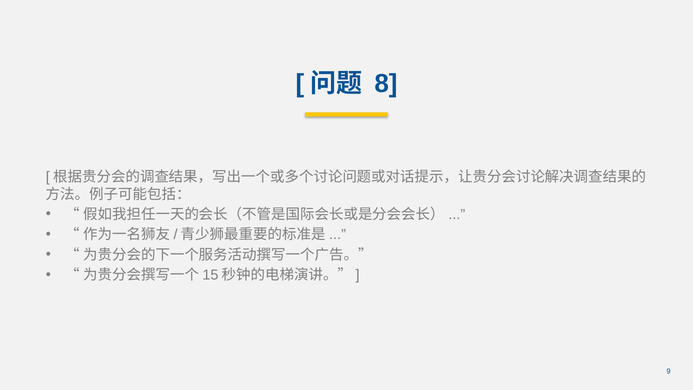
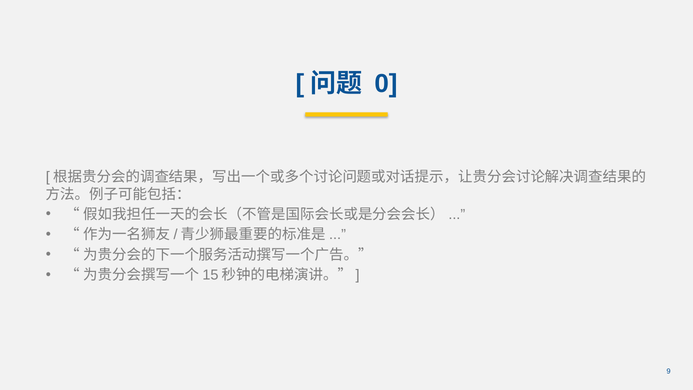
8: 8 -> 0 (386, 84)
